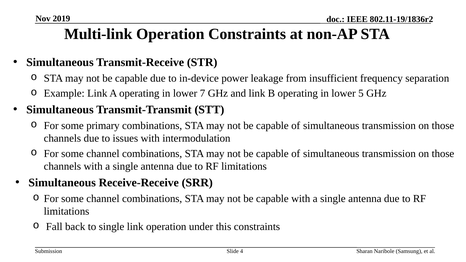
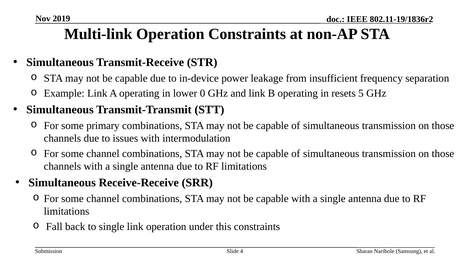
7: 7 -> 0 (203, 93)
B operating in lower: lower -> resets (344, 93)
